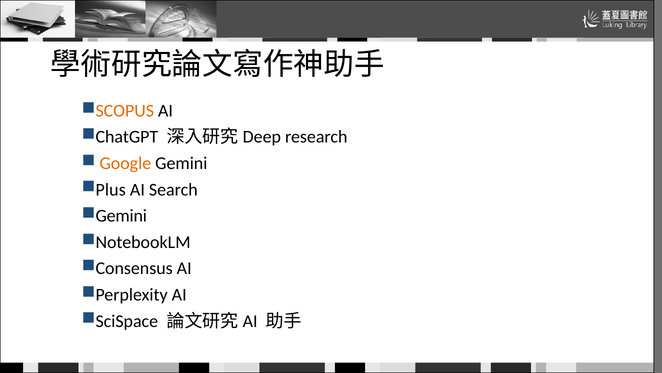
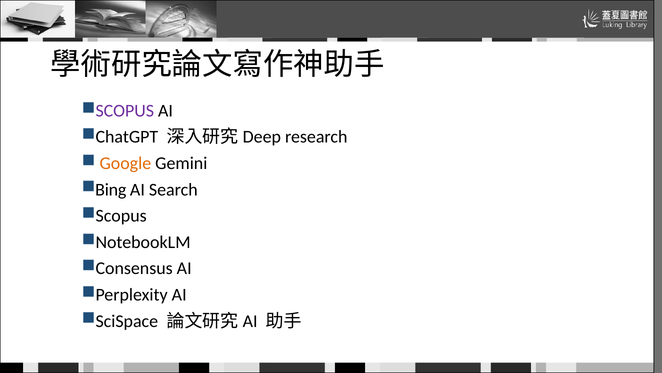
SCOPUS colour: orange -> purple (125, 111)
Plus: Plus -> Bing (111, 189)
Gemini: Gemini -> Scopus (121, 216)
